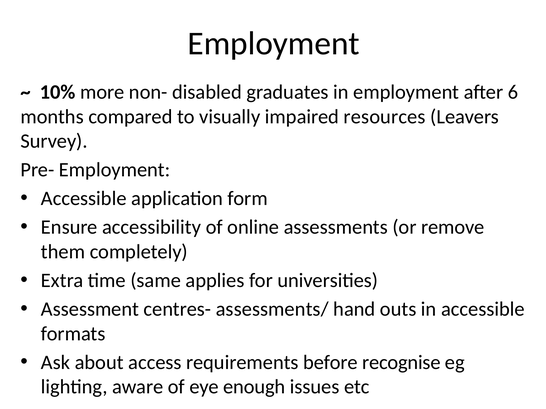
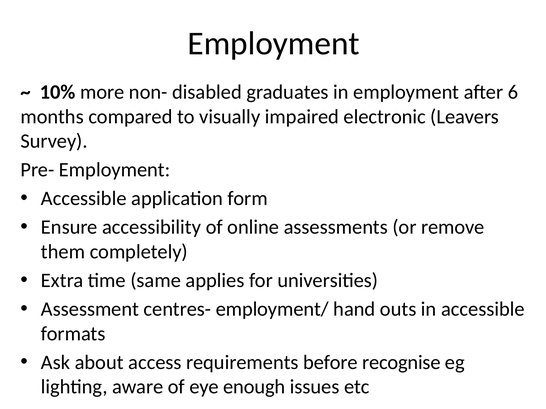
resources: resources -> electronic (385, 117)
assessments/: assessments/ -> employment/ (272, 309)
